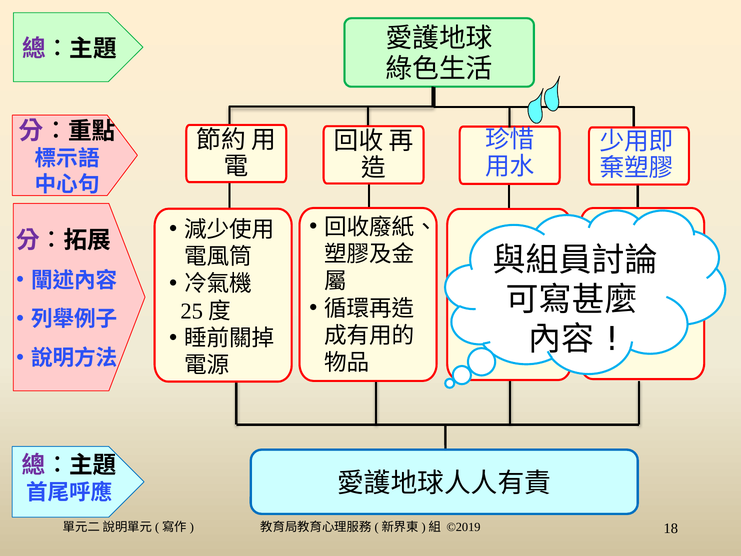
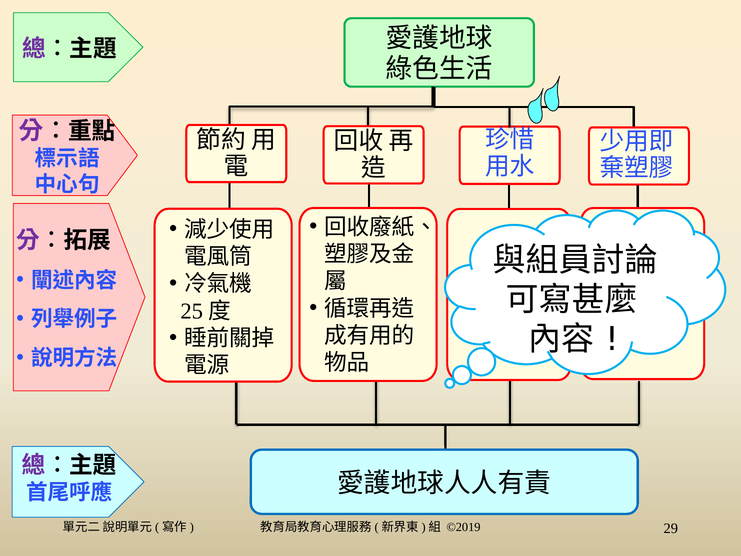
18: 18 -> 29 (671, 528)
